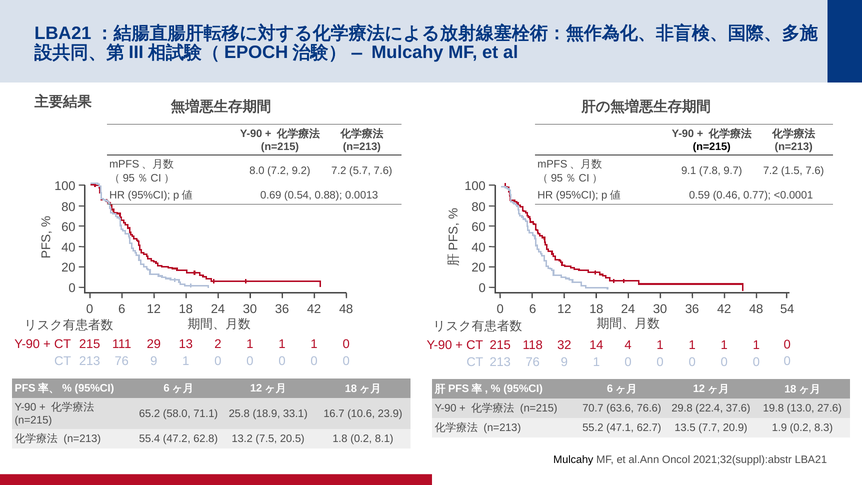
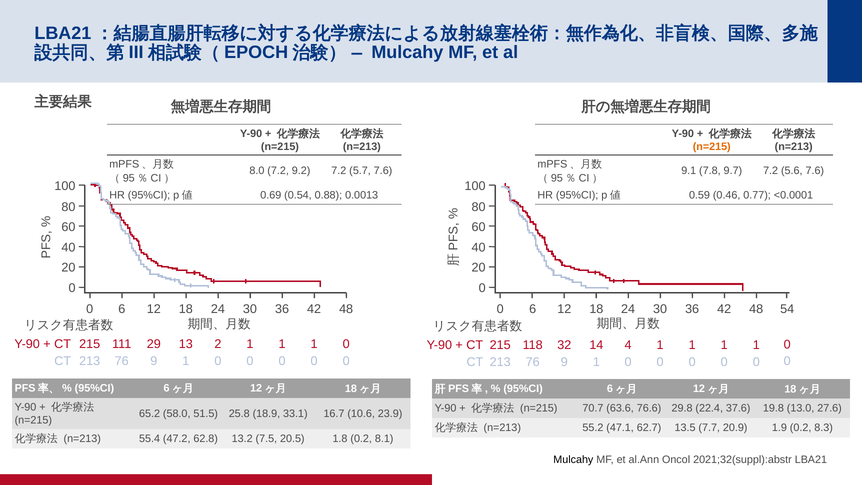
n=215 colour: black -> orange (712, 147)
1.5: 1.5 -> 5.6 (792, 171)
71.1: 71.1 -> 51.5 (206, 413)
